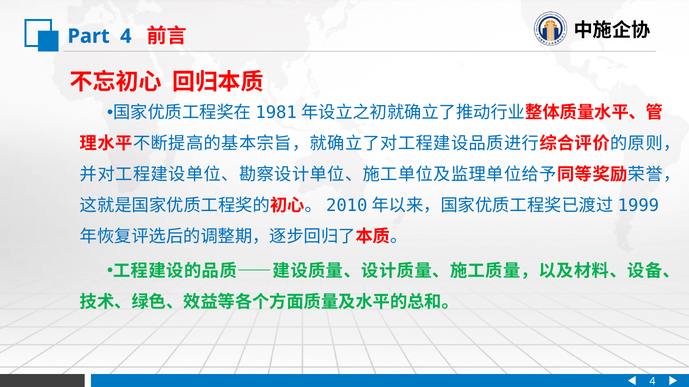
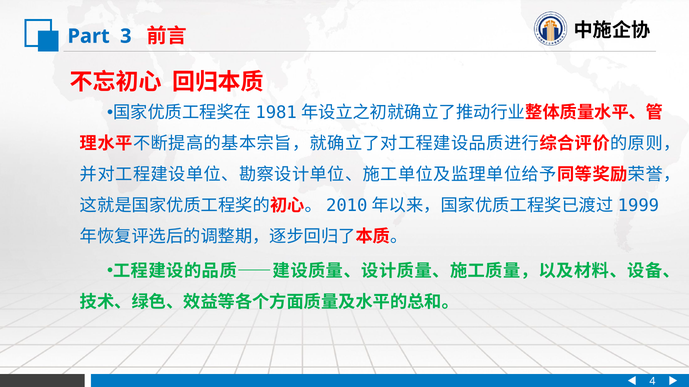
Part 4: 4 -> 3 (126, 36)
